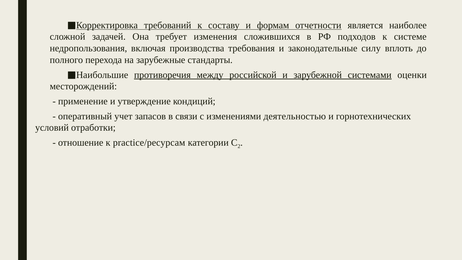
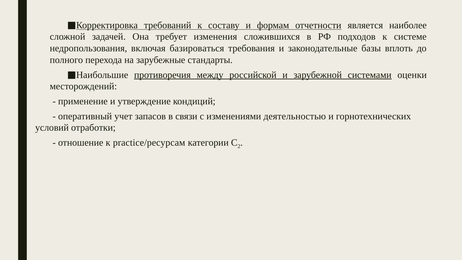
производства: производства -> базироваться (197, 48)
силу: силу -> базы (371, 48)
